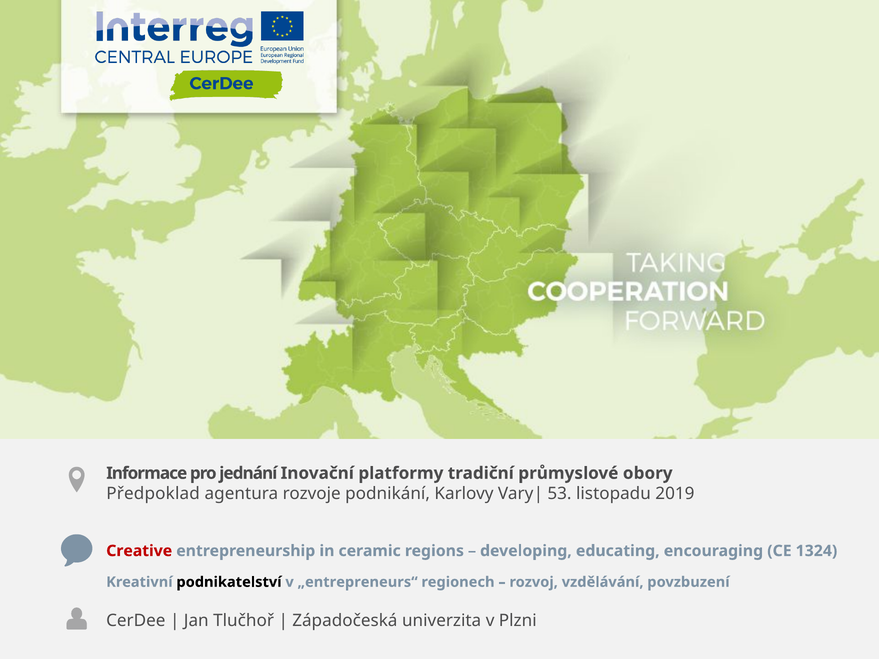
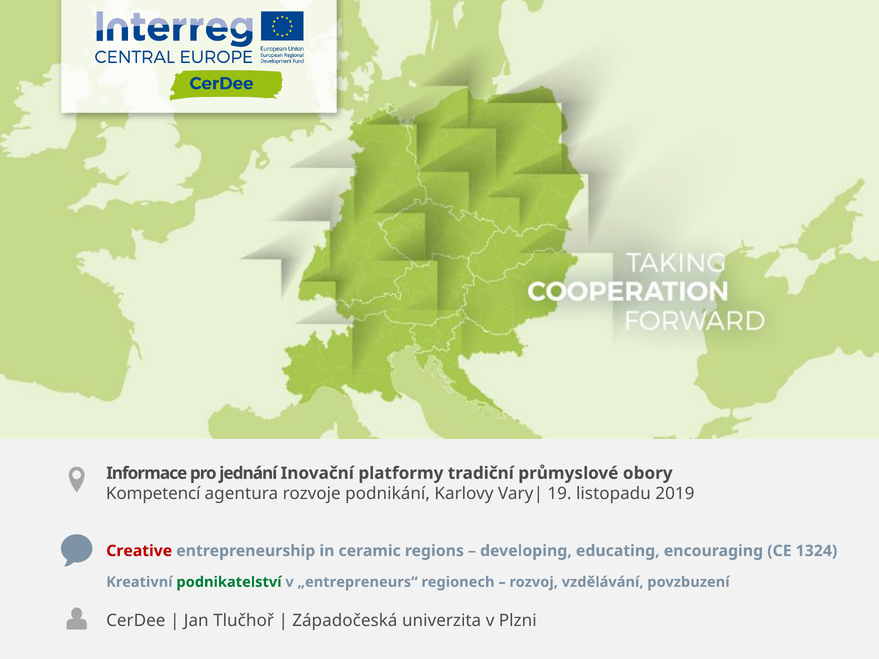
Předpoklad: Předpoklad -> Kompetencí (153, 494)
53: 53 -> 19 (560, 494)
podnikatelství colour: black -> green (229, 582)
